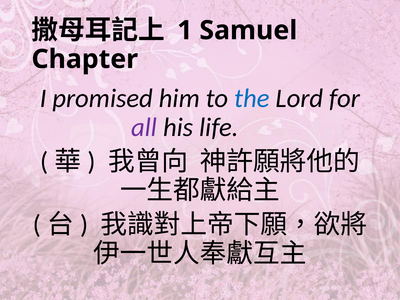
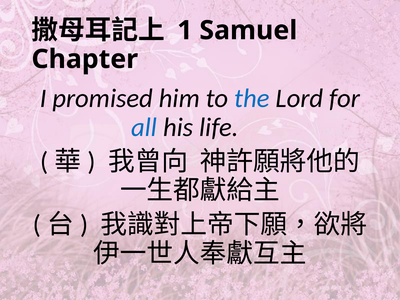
all colour: purple -> blue (144, 127)
